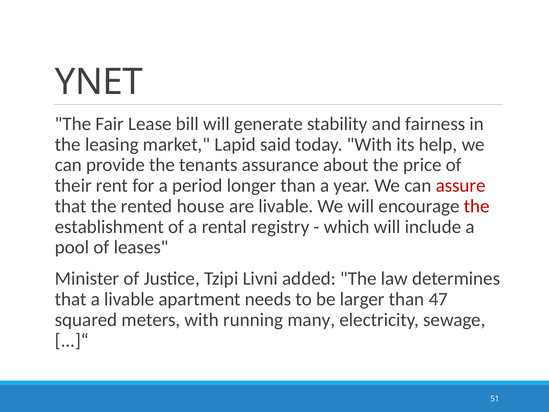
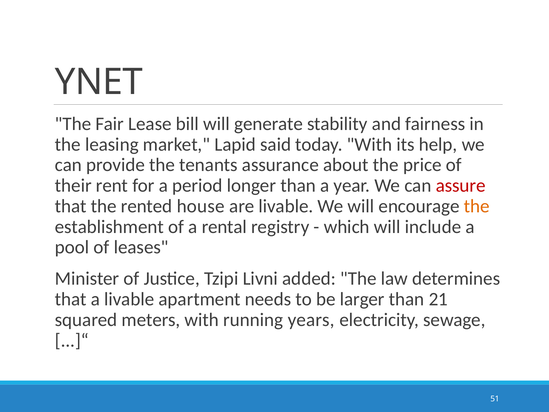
the colour: red -> orange (477, 206)
47: 47 -> 21 (438, 299)
many: many -> years (311, 320)
